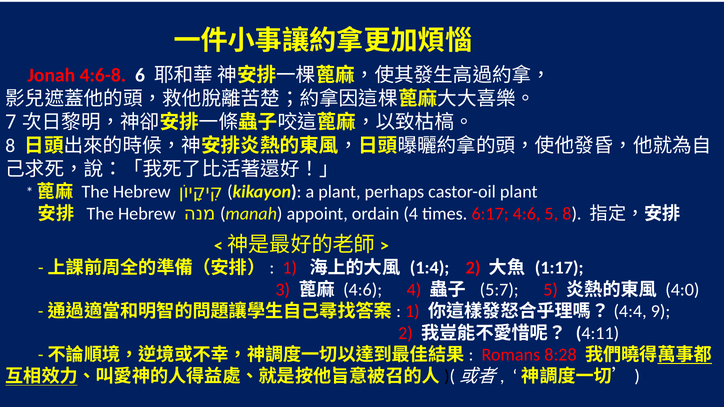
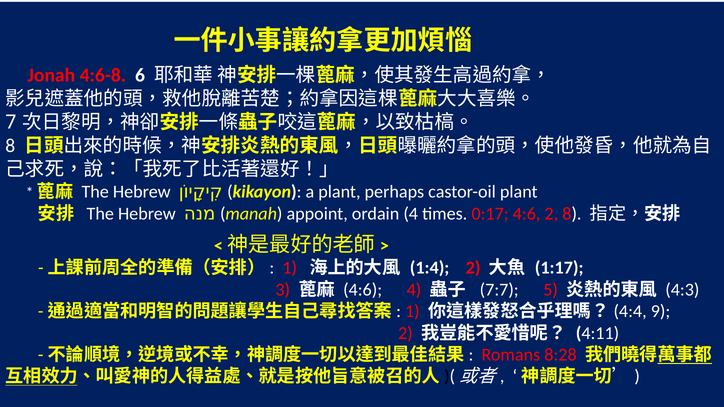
6:17: 6:17 -> 0:17 (490, 214)
4:6 5: 5 -> 2 (551, 214)
5:7: 5:7 -> 7:7 (499, 290)
4:0: 4:0 -> 4:3 (682, 290)
